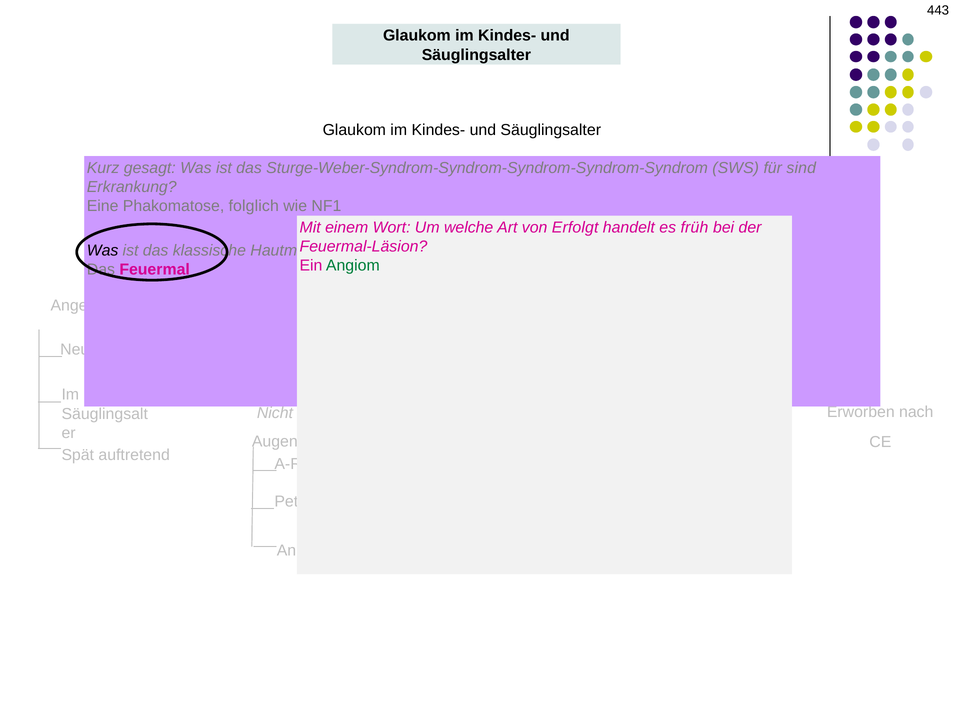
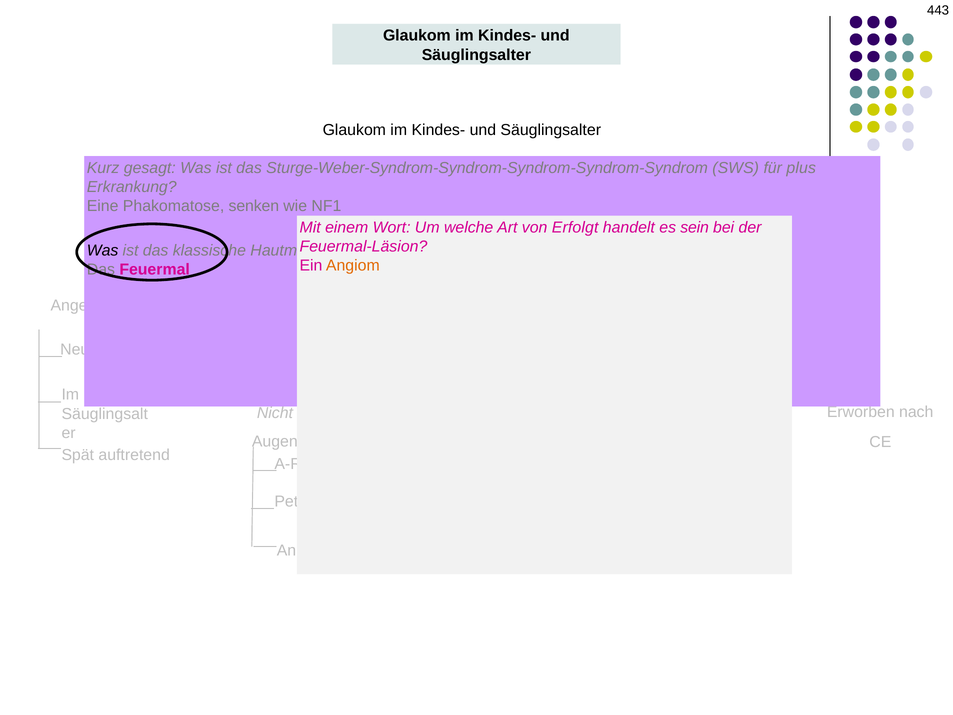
sind: sind -> plus (801, 168)
folglich: folglich -> senken (254, 206)
früh: früh -> sein (695, 227)
Angiom colour: green -> orange (353, 266)
